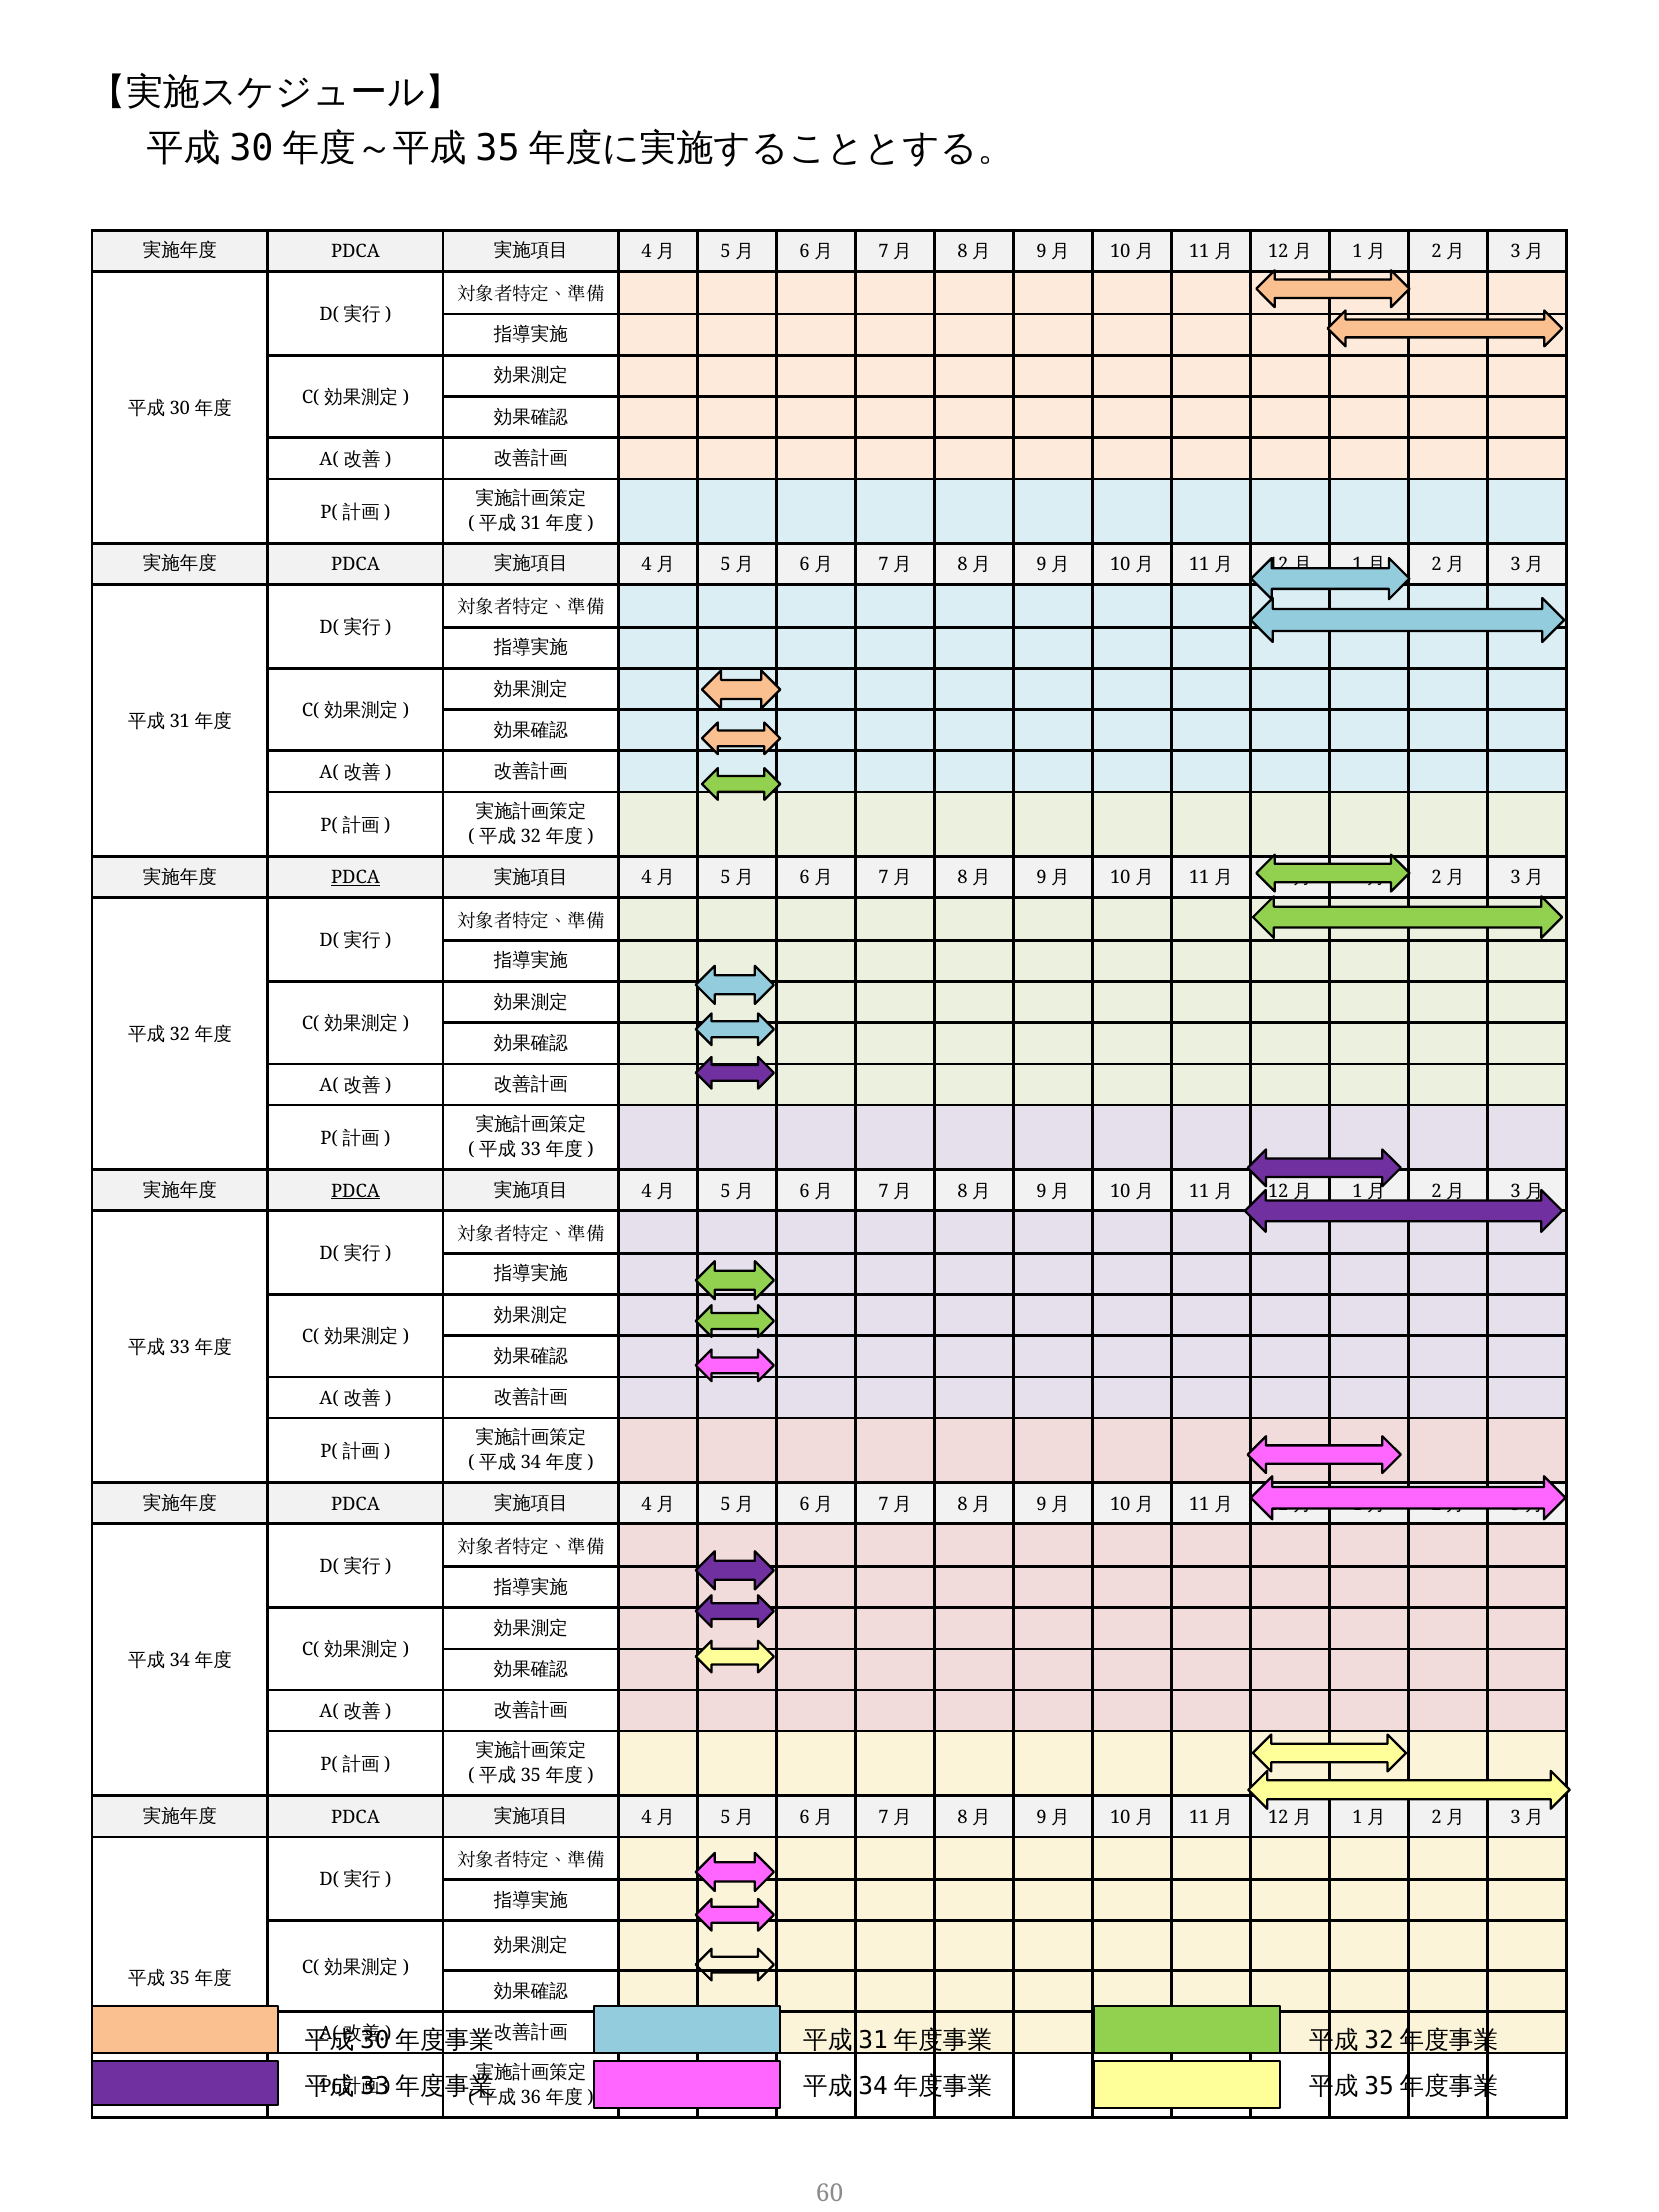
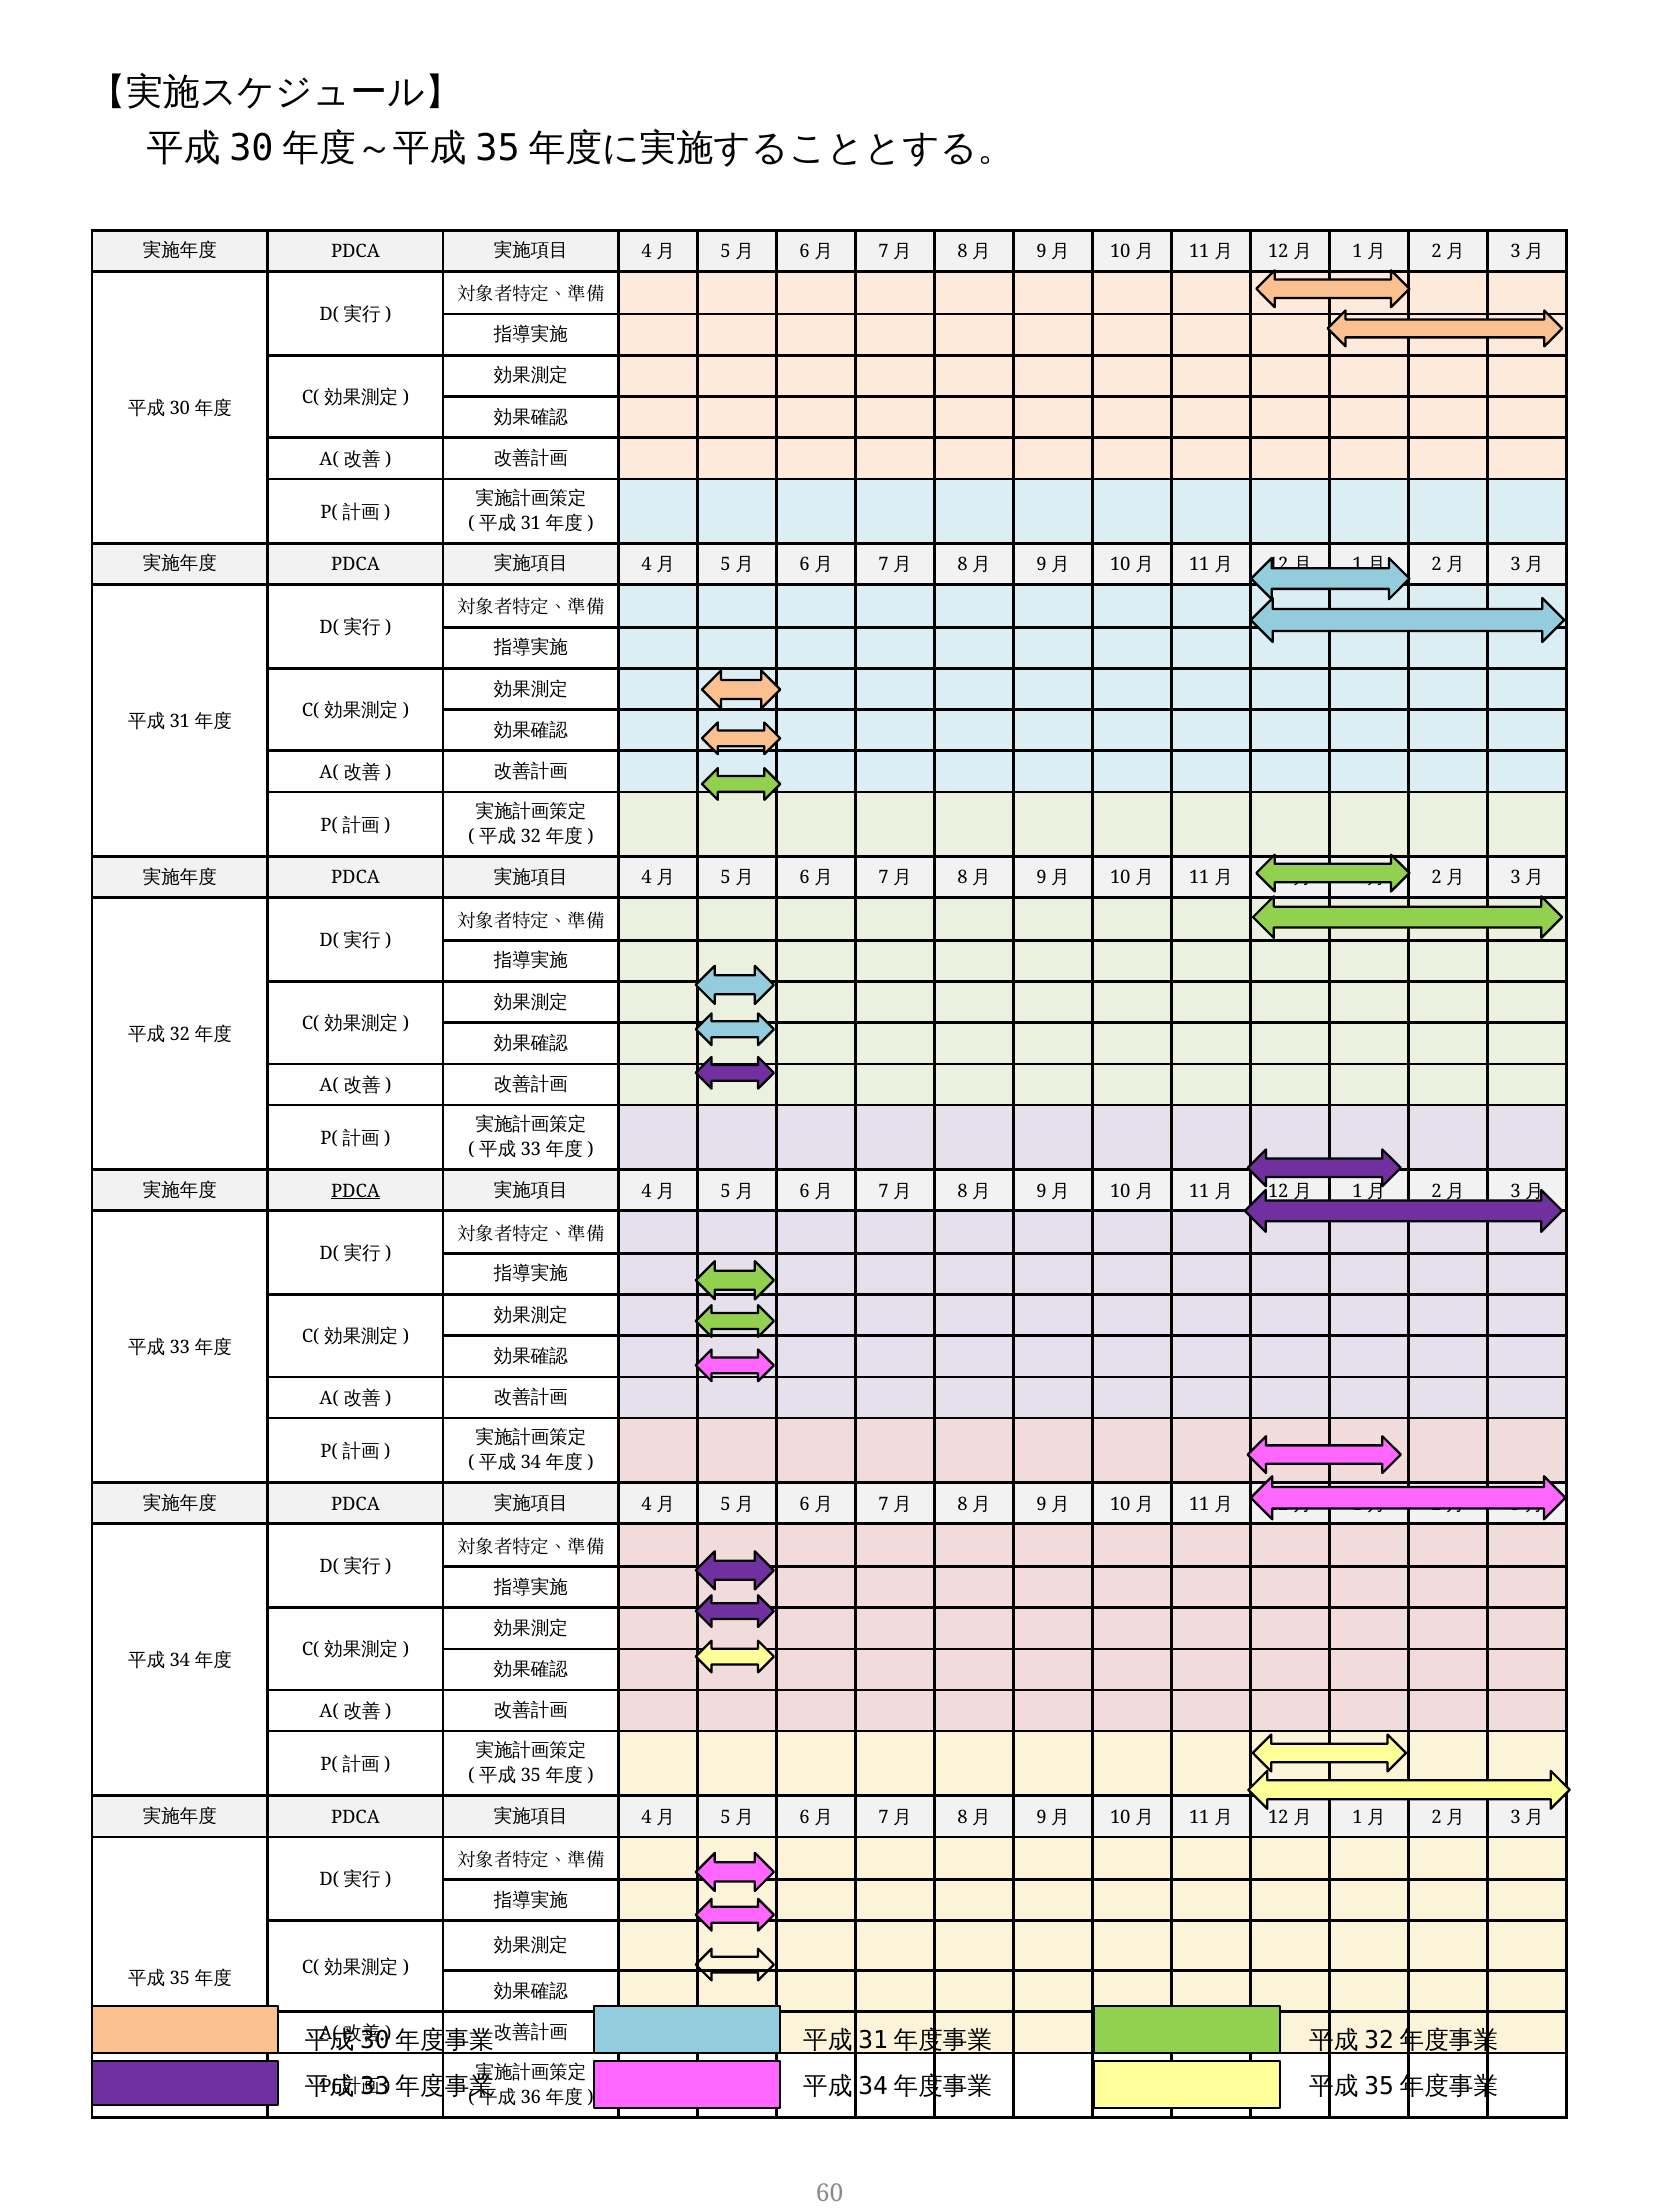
PDCA underline: present -> none (355, 878)
